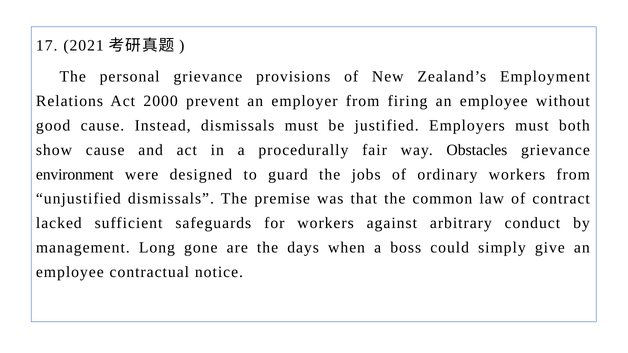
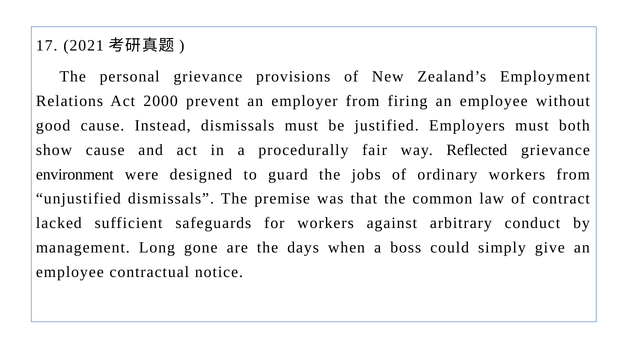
Obstacles: Obstacles -> Reflected (477, 150)
